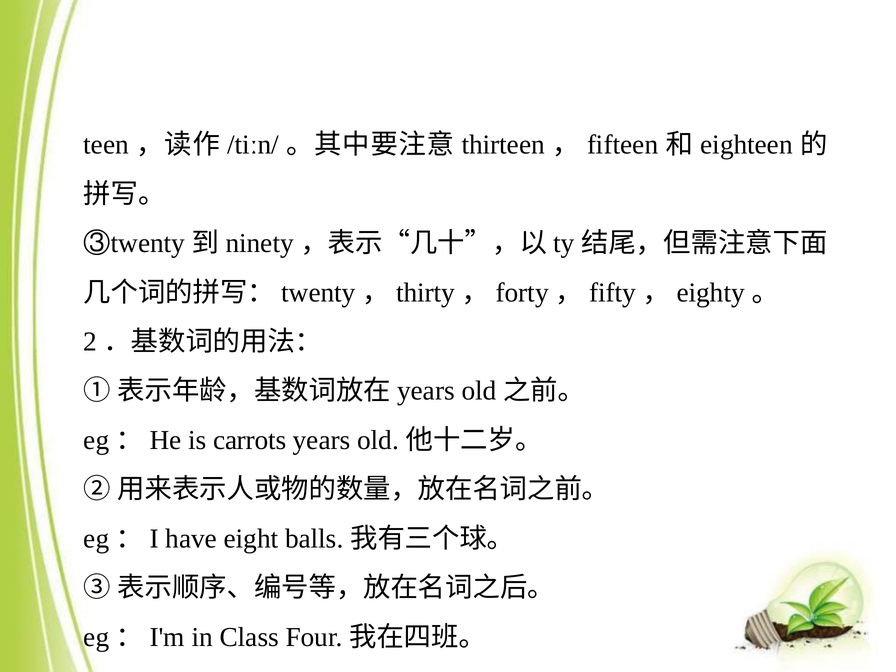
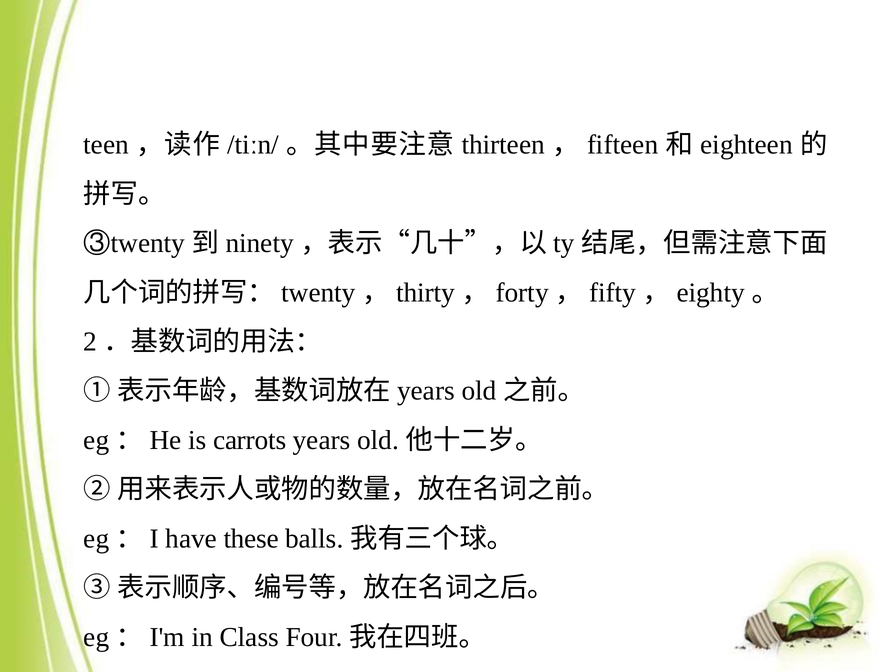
eight: eight -> these (251, 539)
